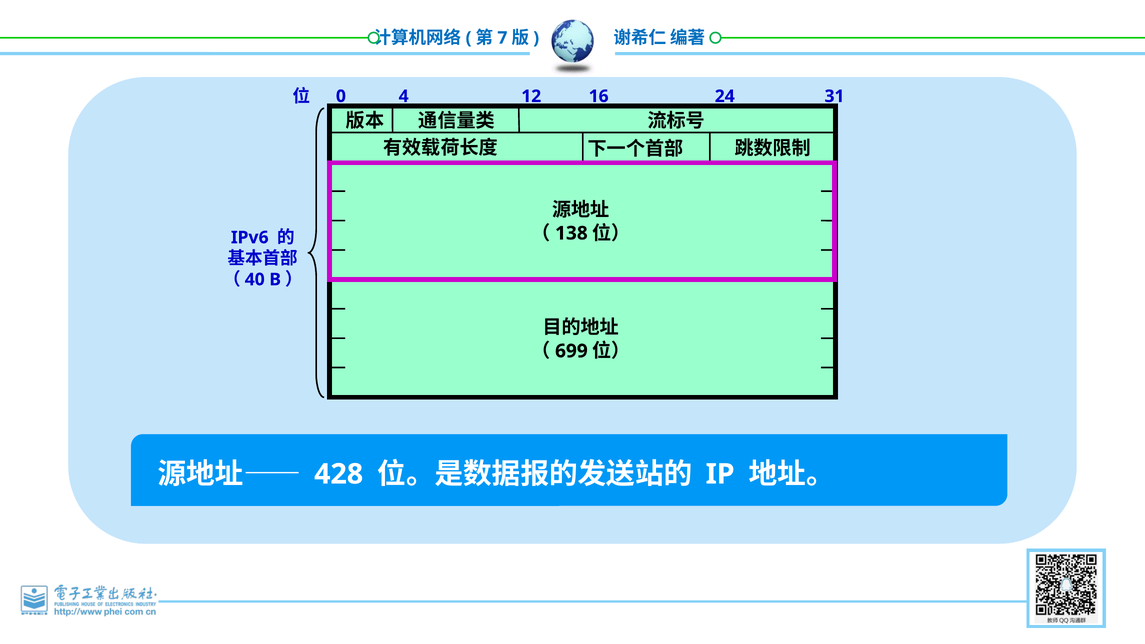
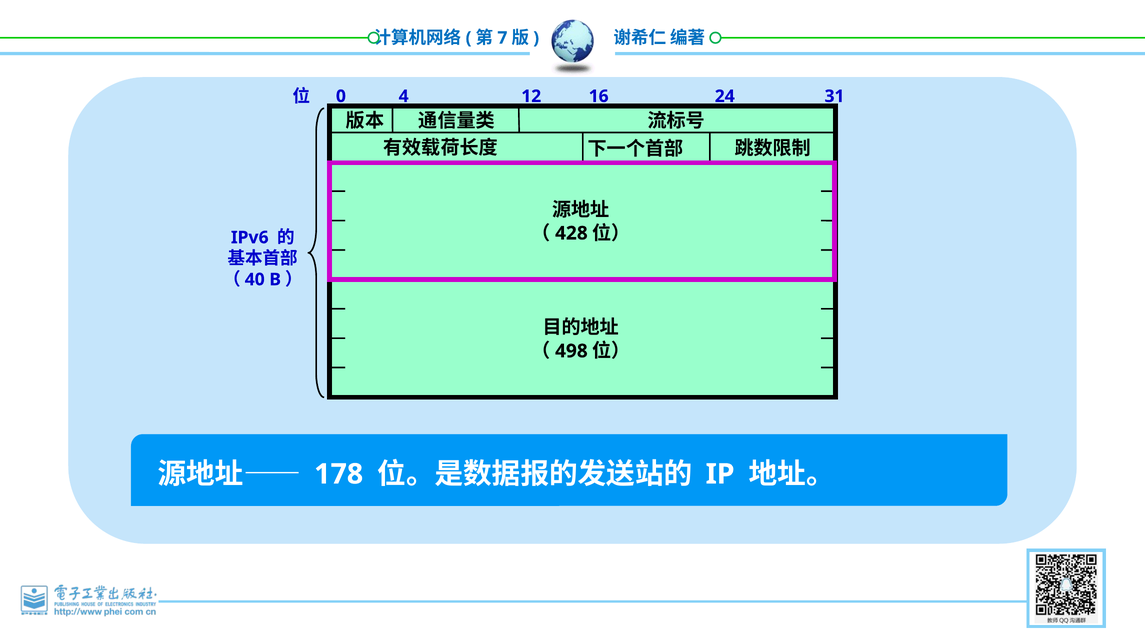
138: 138 -> 428 (571, 233)
699: 699 -> 498 (571, 351)
428: 428 -> 178 (339, 474)
